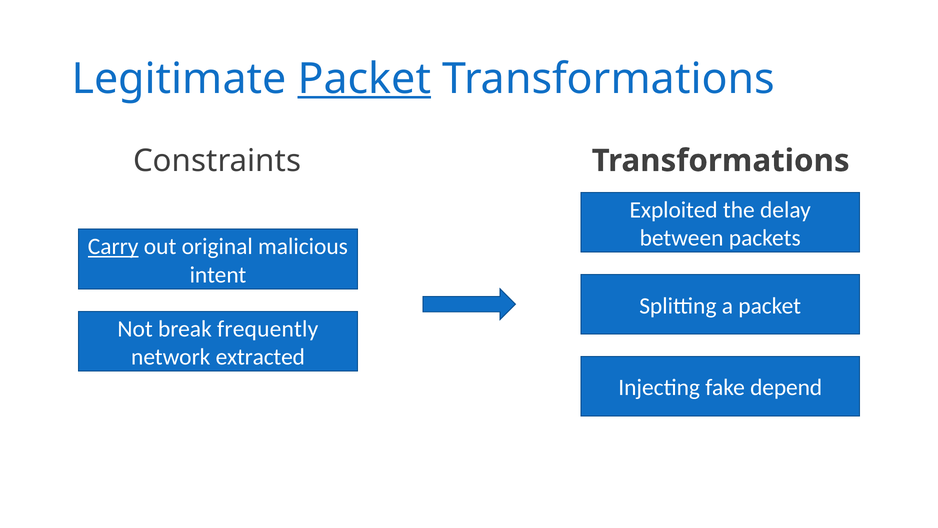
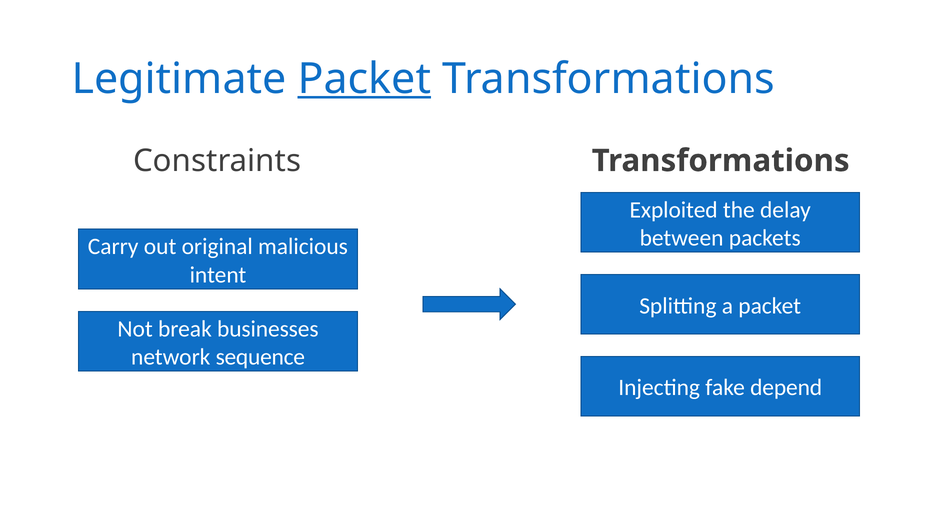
Carry underline: present -> none (113, 246)
frequently: frequently -> businesses (268, 329)
extracted: extracted -> sequence (260, 357)
